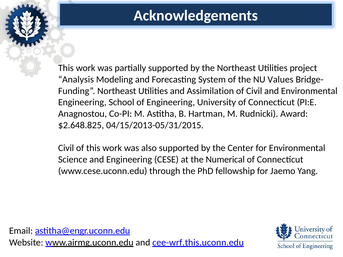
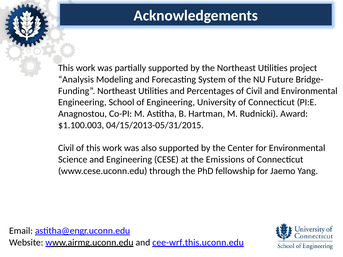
Values: Values -> Future (281, 80)
Assimilation: Assimilation -> Percentages (210, 91)
$2.648.825: $2.648.825 -> $1.100.003 (81, 125)
Numerical: Numerical -> Emissions (225, 160)
